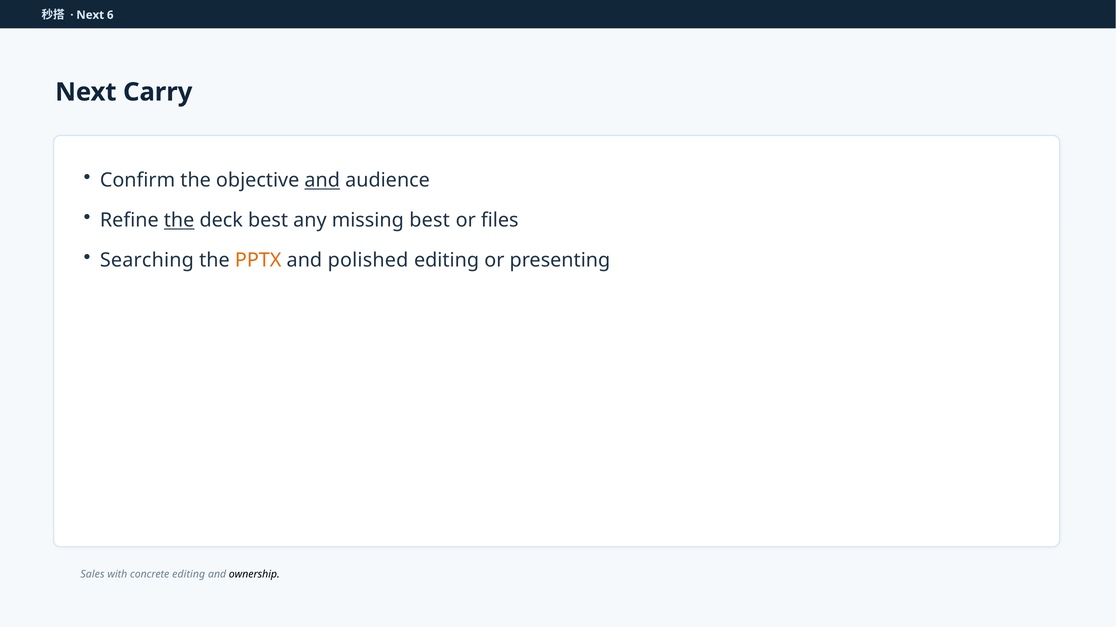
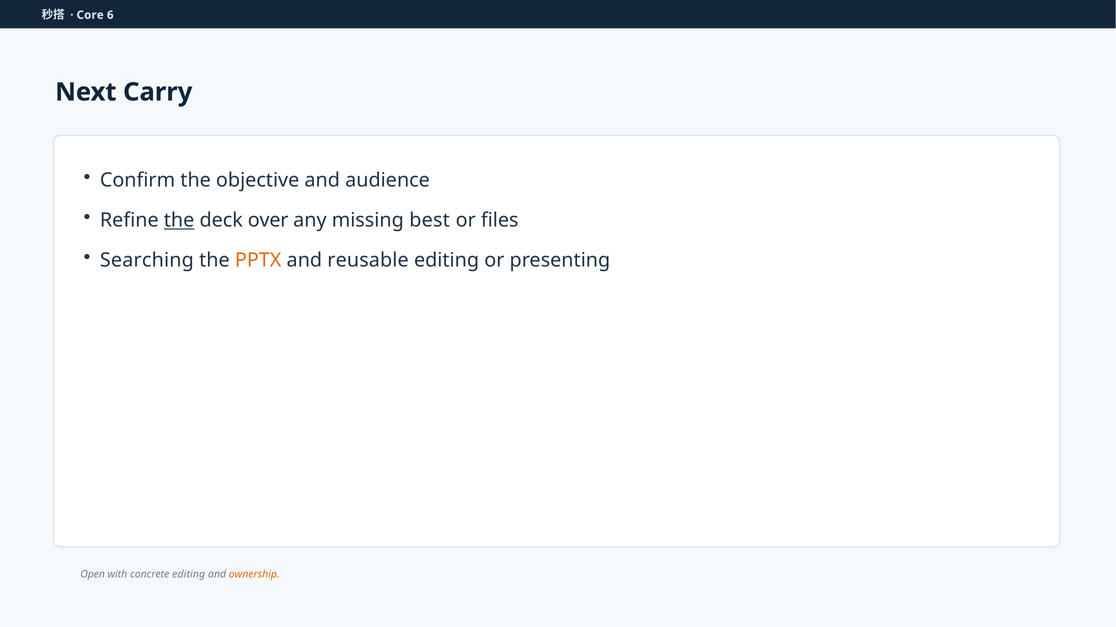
Next: Next -> Core (90, 15)
and underline: present -> none (322, 181)
deck best: best -> over (268, 221)
polished: polished -> reusable (368, 261)
Sales: Sales -> Open (93, 575)
ownership colour: black -> orange (254, 575)
